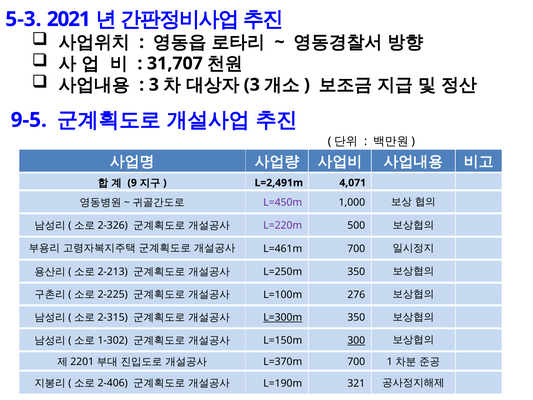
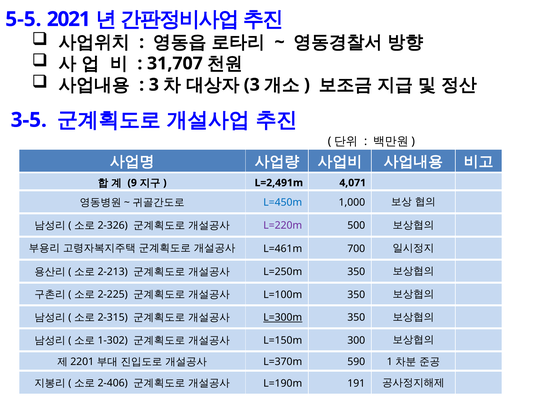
5-3: 5-3 -> 5-5 (23, 19)
9-5: 9-5 -> 3-5 (29, 120)
L=450m colour: purple -> blue (283, 202)
L=100m 276: 276 -> 350 (356, 294)
300 underline: present -> none (356, 340)
L=370m 700: 700 -> 590 (356, 361)
321: 321 -> 191 (356, 383)
